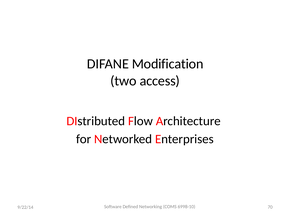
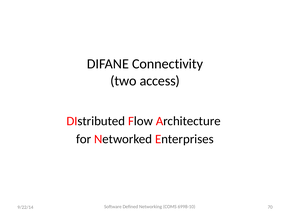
Modification: Modification -> Connectivity (168, 64)
